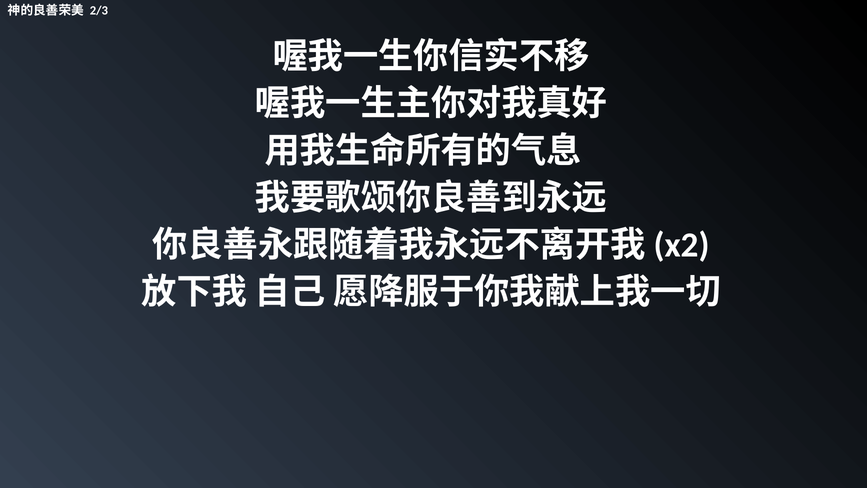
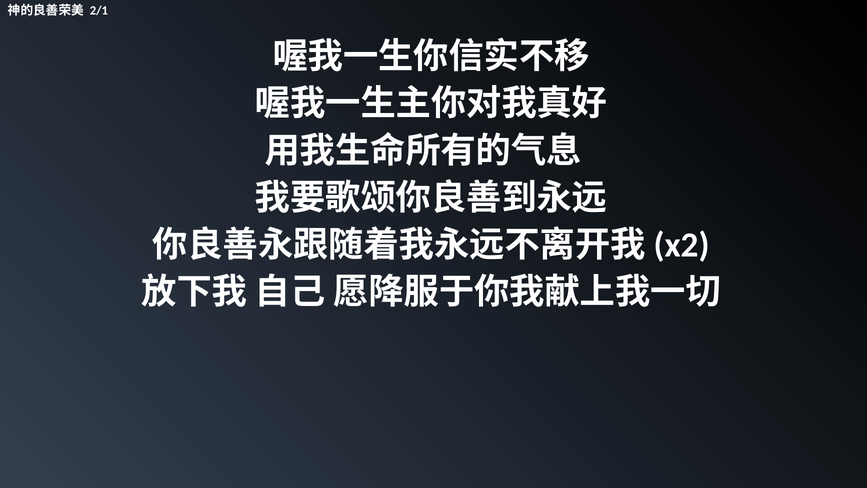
2/3: 2/3 -> 2/1 (99, 11)
